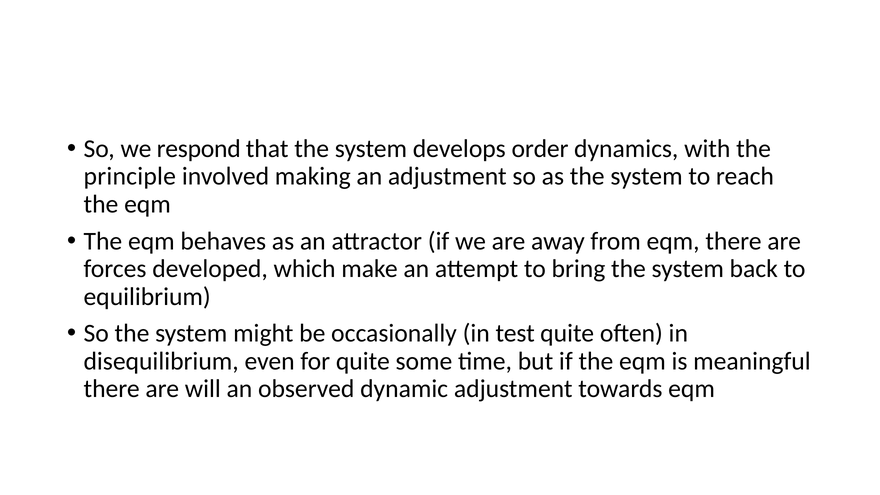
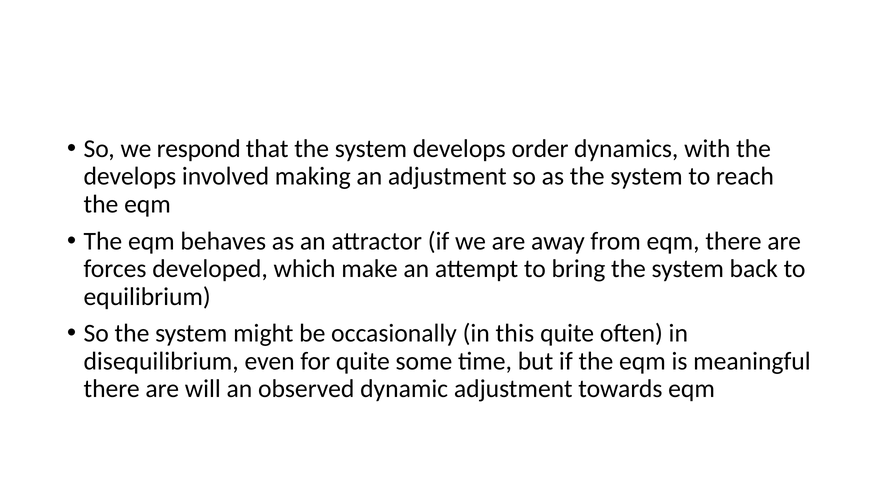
principle: principle -> develops (130, 177)
test: test -> this (515, 333)
